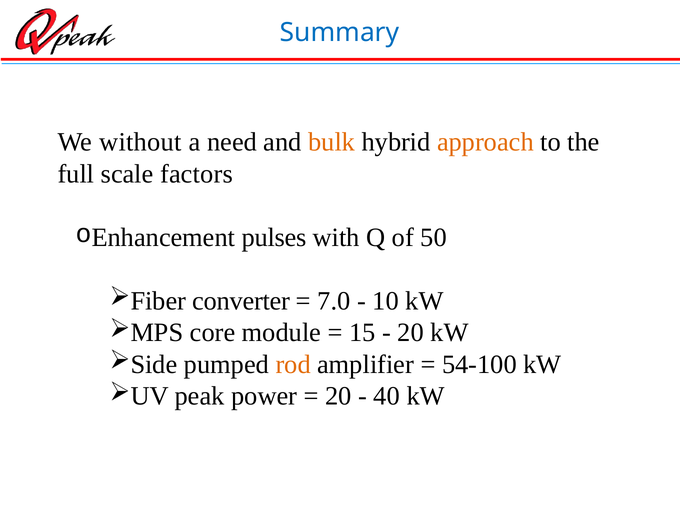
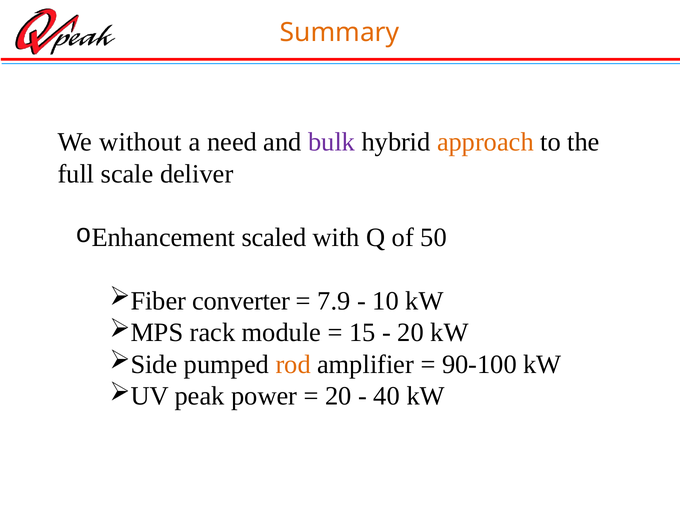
Summary colour: blue -> orange (340, 33)
bulk colour: orange -> purple (332, 142)
factors: factors -> deliver (197, 174)
pulses: pulses -> scaled (274, 237)
7.0: 7.0 -> 7.9 (334, 301)
core: core -> rack (213, 333)
54-100: 54-100 -> 90-100 (479, 364)
